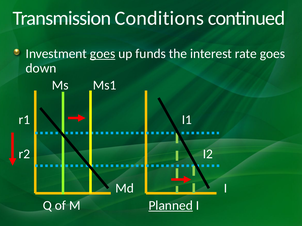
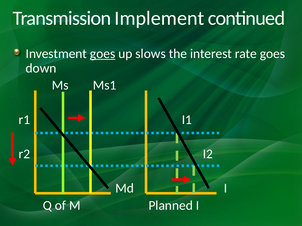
Conditions: Conditions -> Implement (159, 18)
funds: funds -> slows (151, 54)
Planned underline: present -> none (171, 206)
